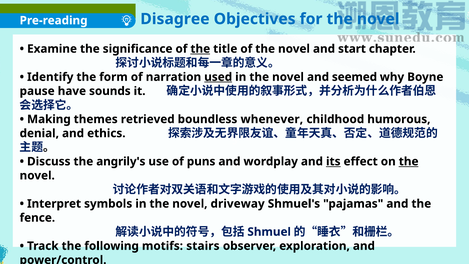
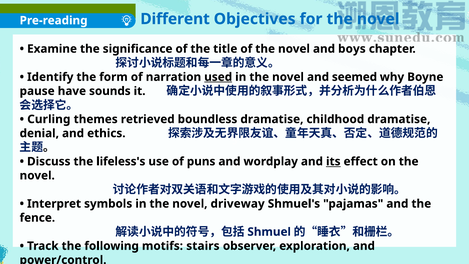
Disagree: Disagree -> Different (175, 19)
the underline: present -> none (200, 49)
start: start -> boys (352, 49)
Making: Making -> Curling (49, 119)
boundless whenever: whenever -> dramatise (272, 119)
childhood humorous: humorous -> dramatise (399, 119)
angrily's: angrily's -> lifeless's (121, 161)
the underline: present -> none (409, 161)
